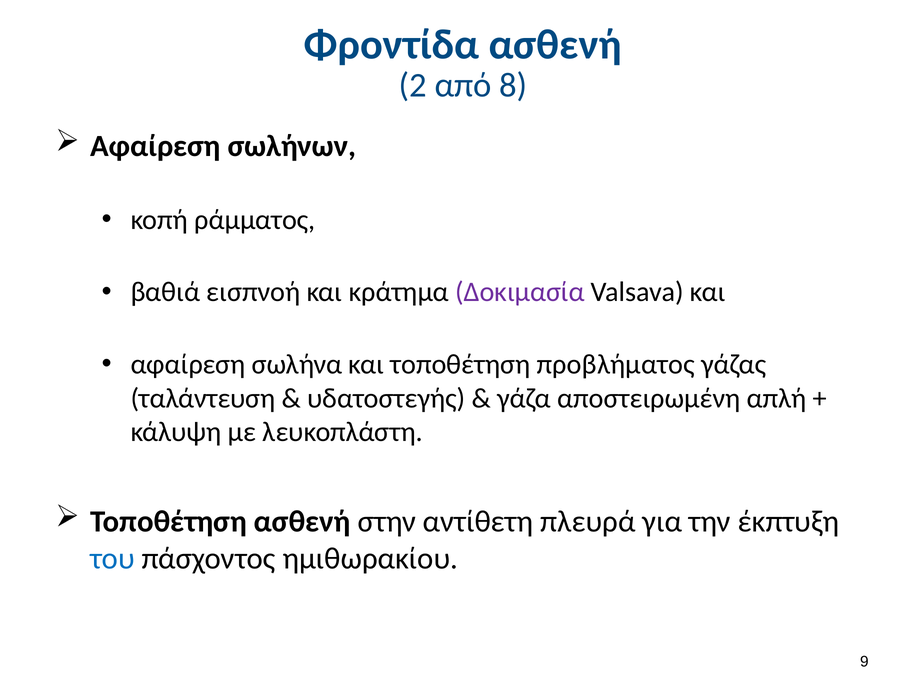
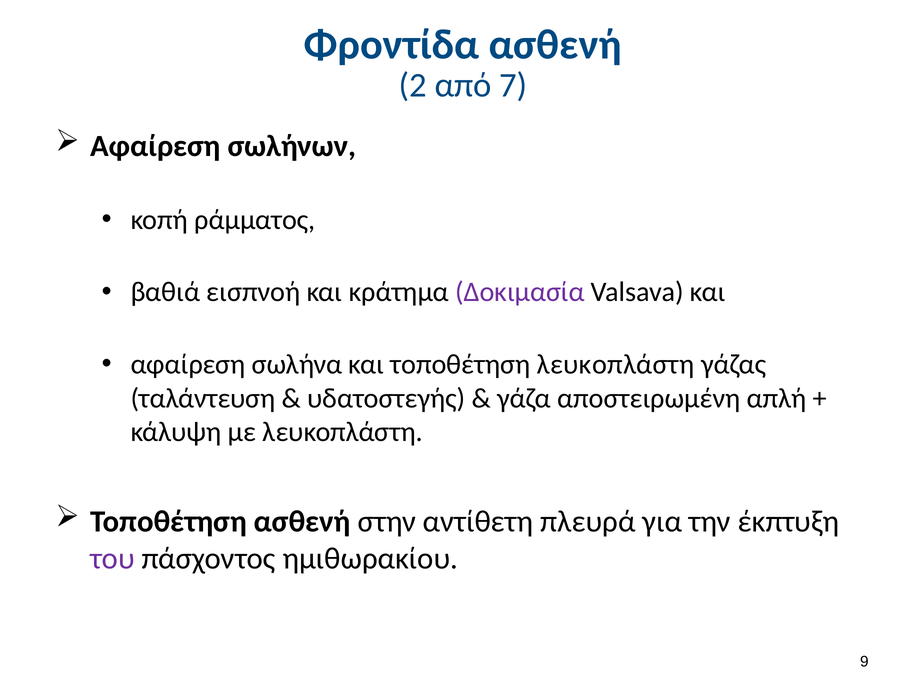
8: 8 -> 7 (513, 85)
τοποθέτηση προβλήματος: προβλήματος -> λευκοπλάστη (616, 365)
του colour: blue -> purple (112, 559)
